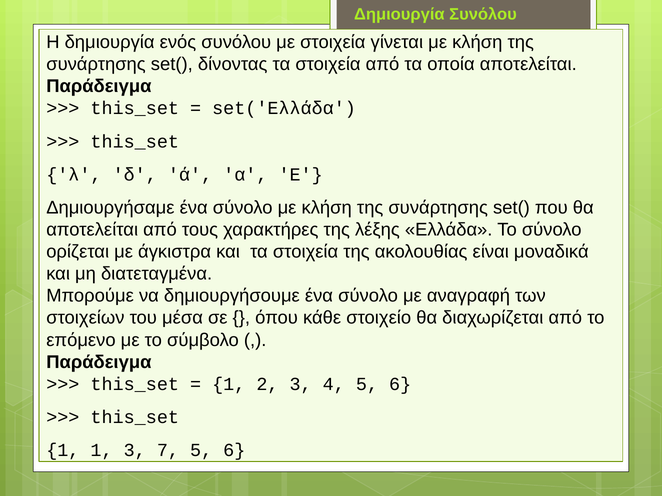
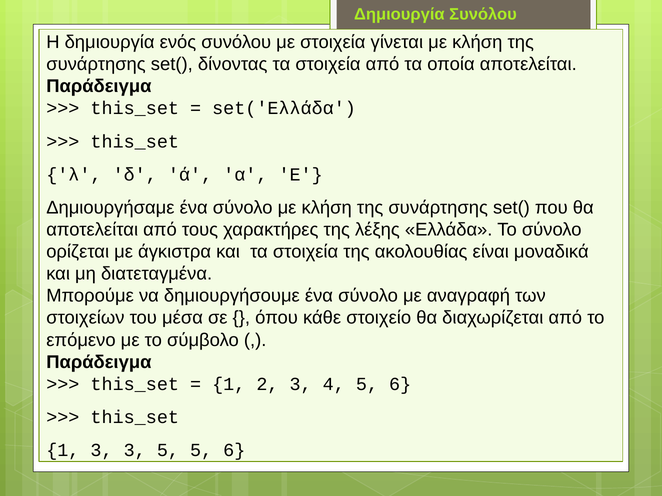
1 1: 1 -> 3 (102, 451)
3 7: 7 -> 5 (168, 451)
